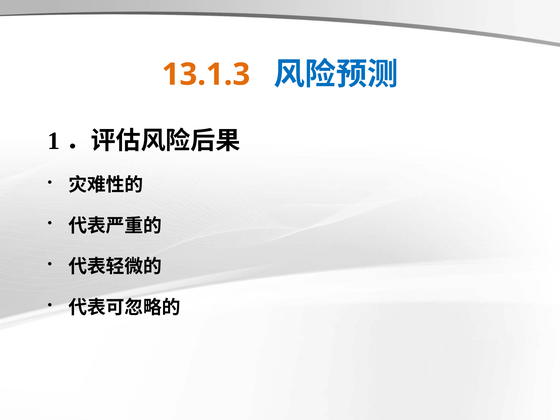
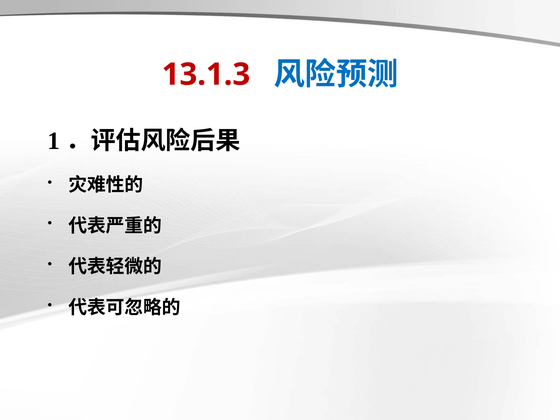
13.1.3 colour: orange -> red (206, 74)
